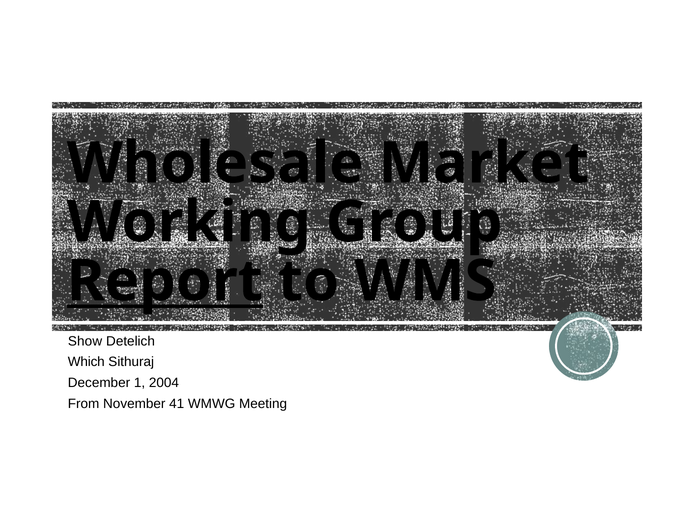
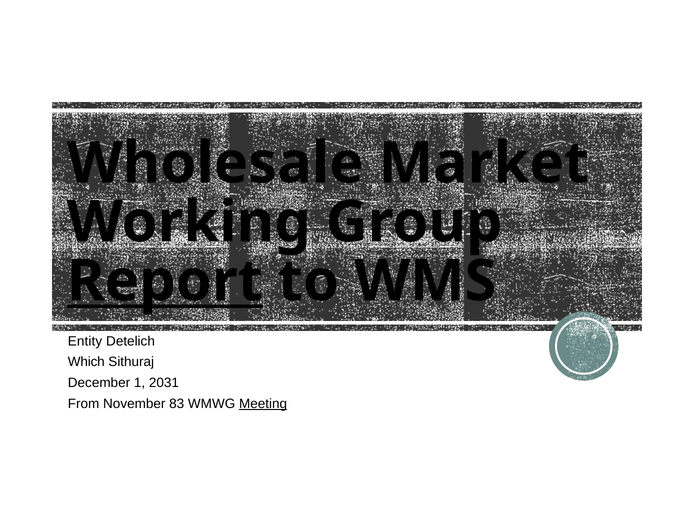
Show: Show -> Entity (85, 341)
2004: 2004 -> 2031 (164, 383)
41: 41 -> 83 (177, 404)
Meeting underline: none -> present (263, 404)
